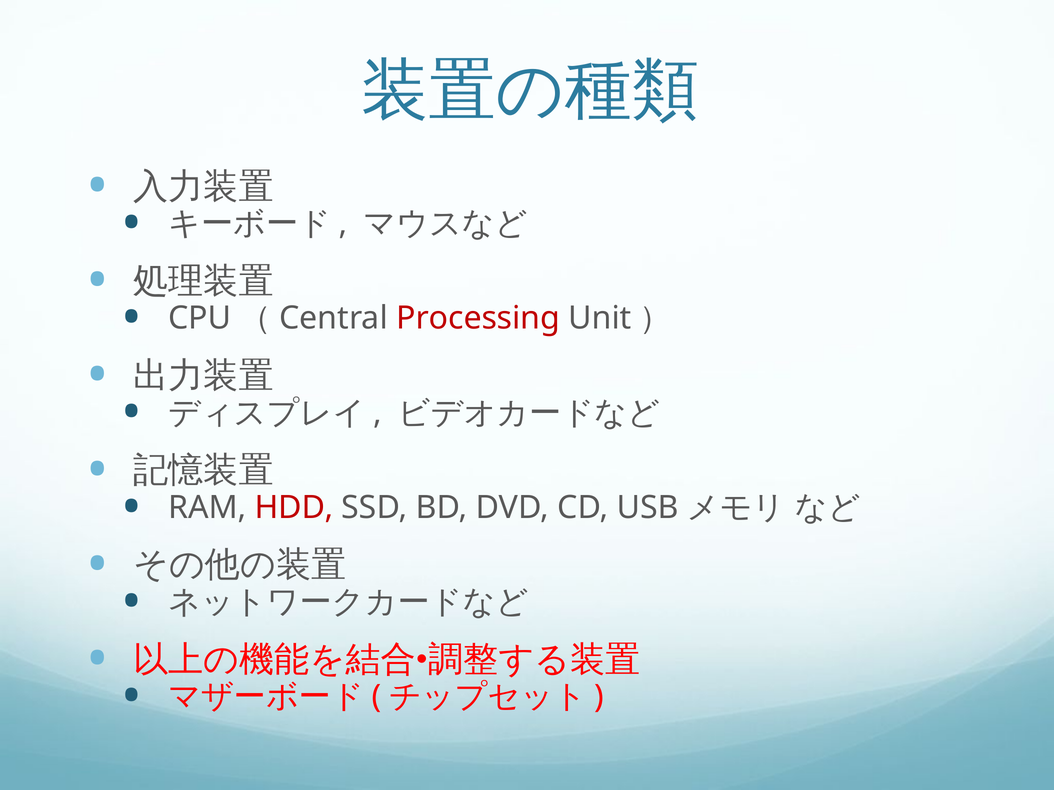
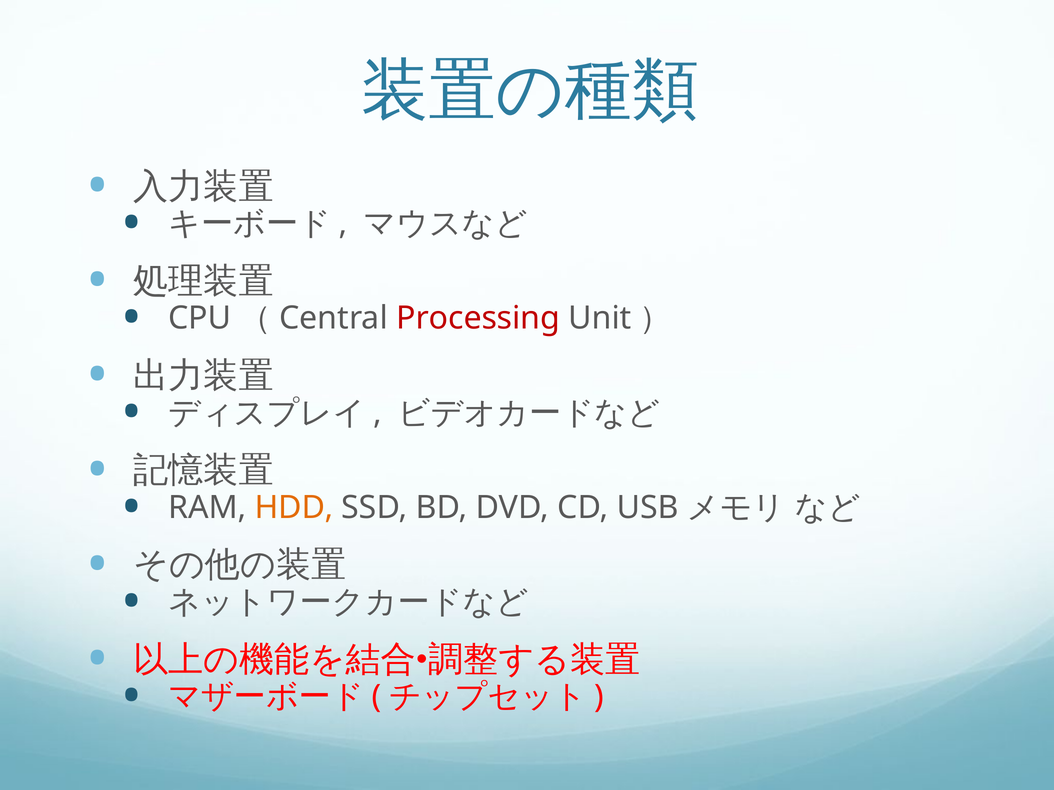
HDD colour: red -> orange (294, 508)
